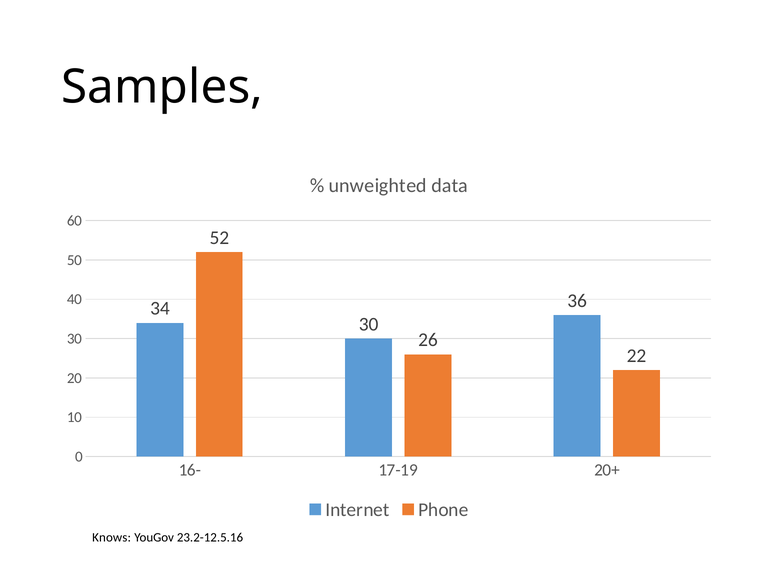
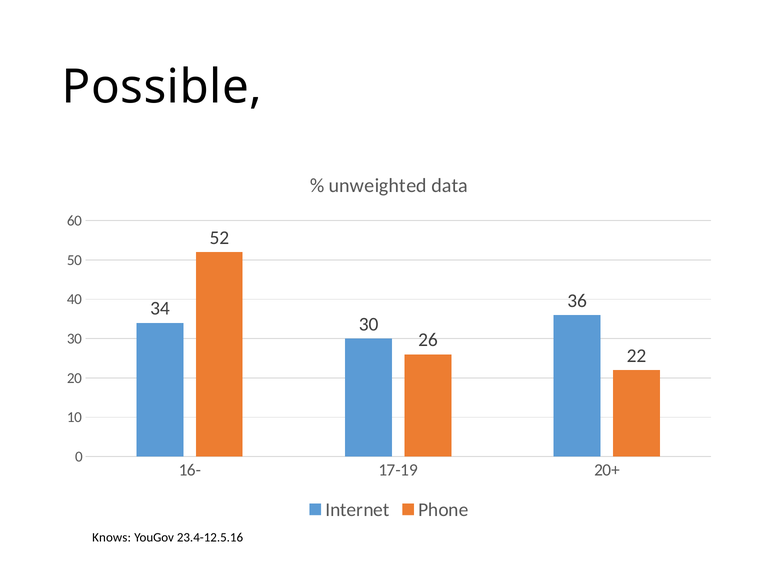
Samples: Samples -> Possible (162, 87)
23.2-12.5.16: 23.2-12.5.16 -> 23.4-12.5.16 (210, 538)
